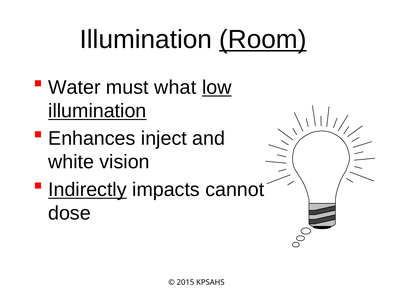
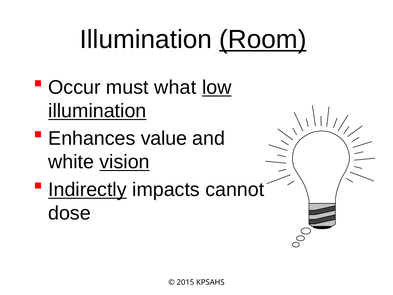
Water: Water -> Occur (74, 87)
inject: inject -> value (164, 138)
vision underline: none -> present (125, 162)
